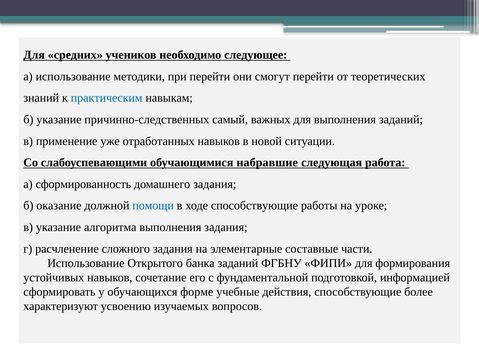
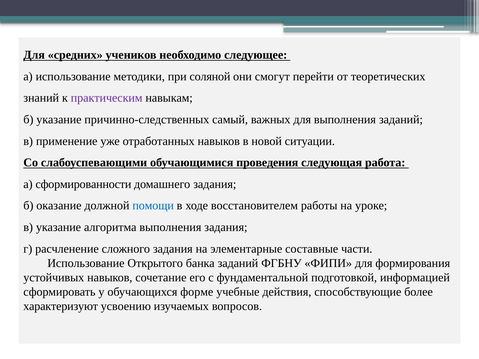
при перейти: перейти -> соляной (210, 77)
практическим colour: blue -> purple (107, 98)
набравшие: набравшие -> проведения (267, 163)
сформированность: сформированность -> сформированности (83, 184)
ходе способствующие: способствующие -> восстановителем (254, 206)
